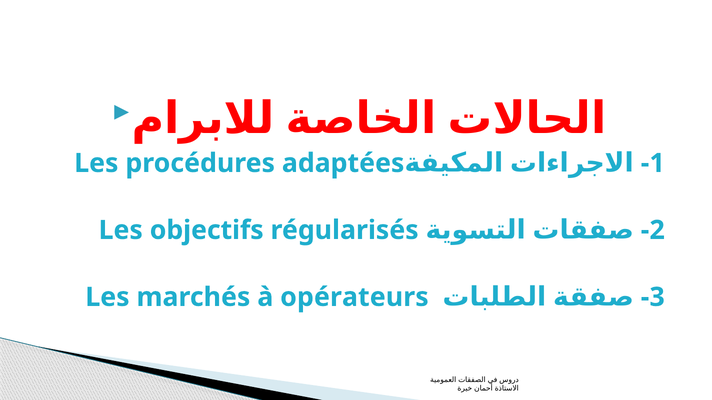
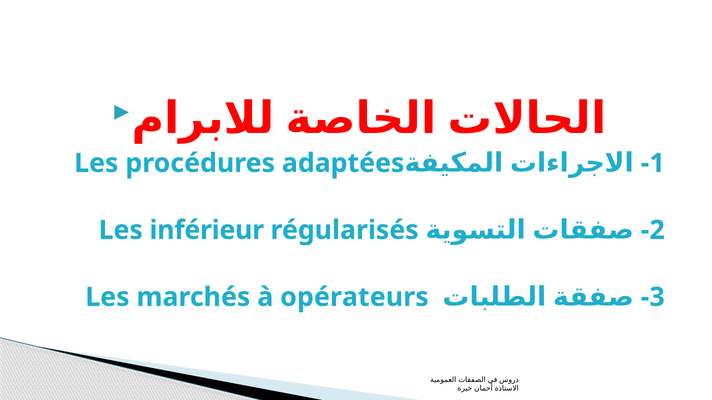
objectifs: objectifs -> inférieur (207, 230)
